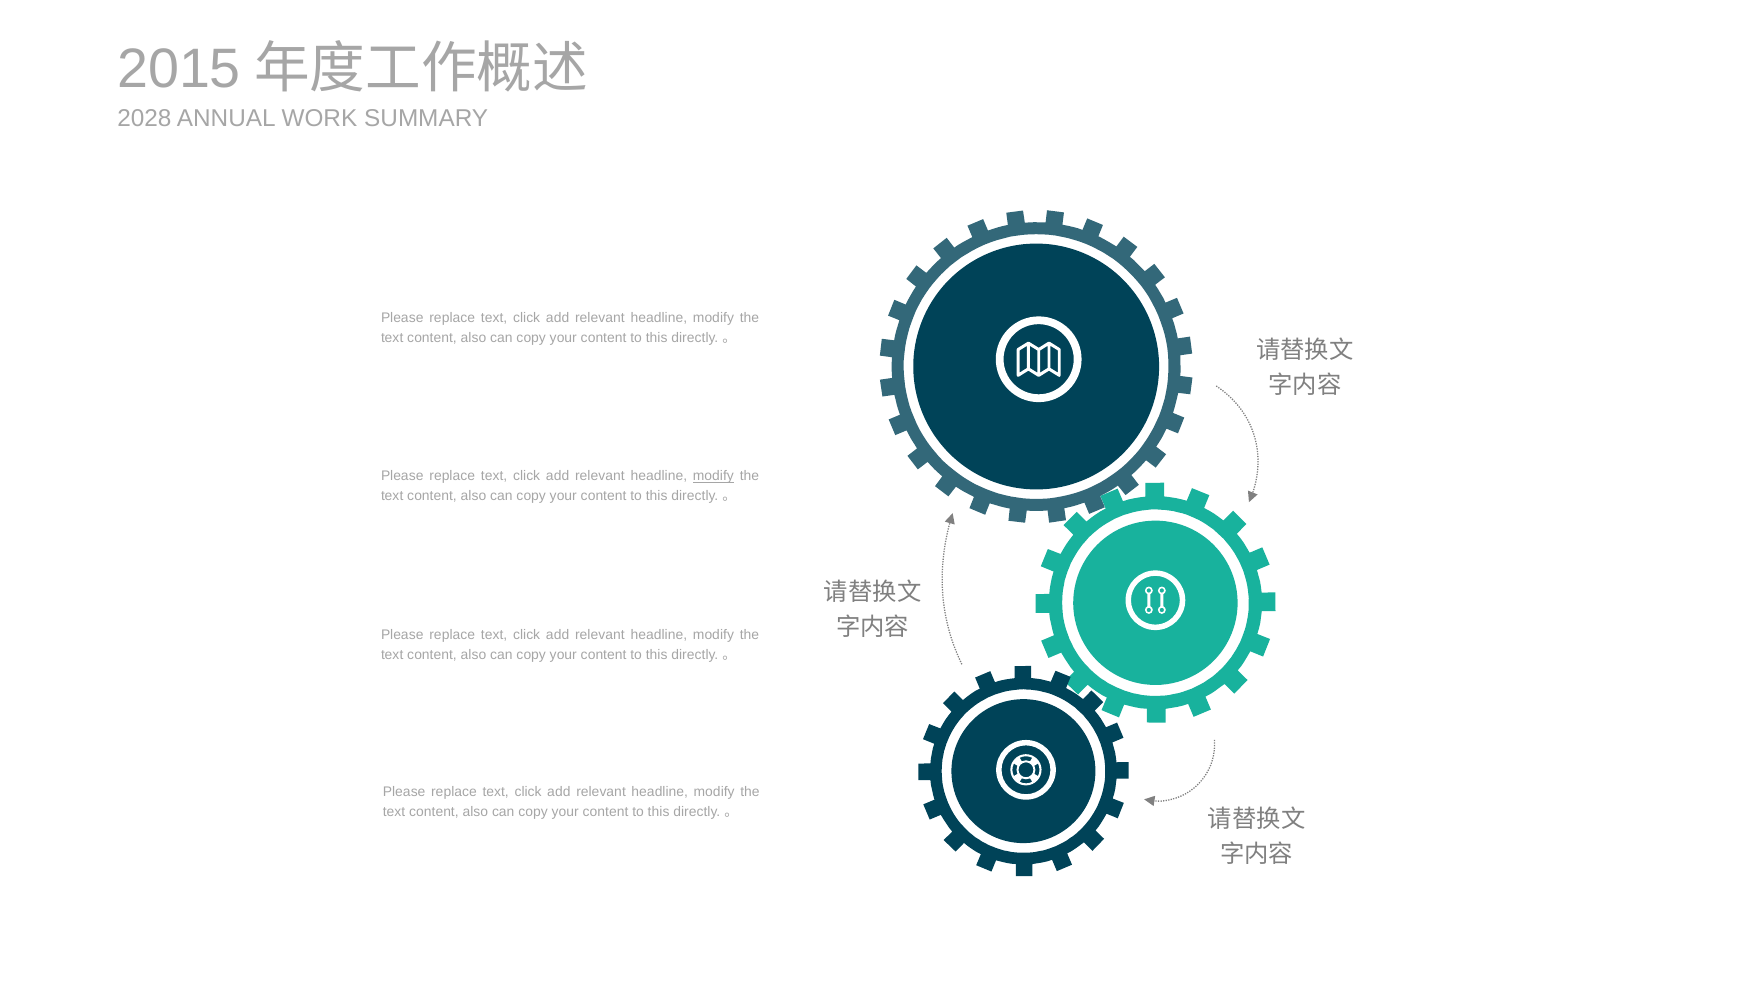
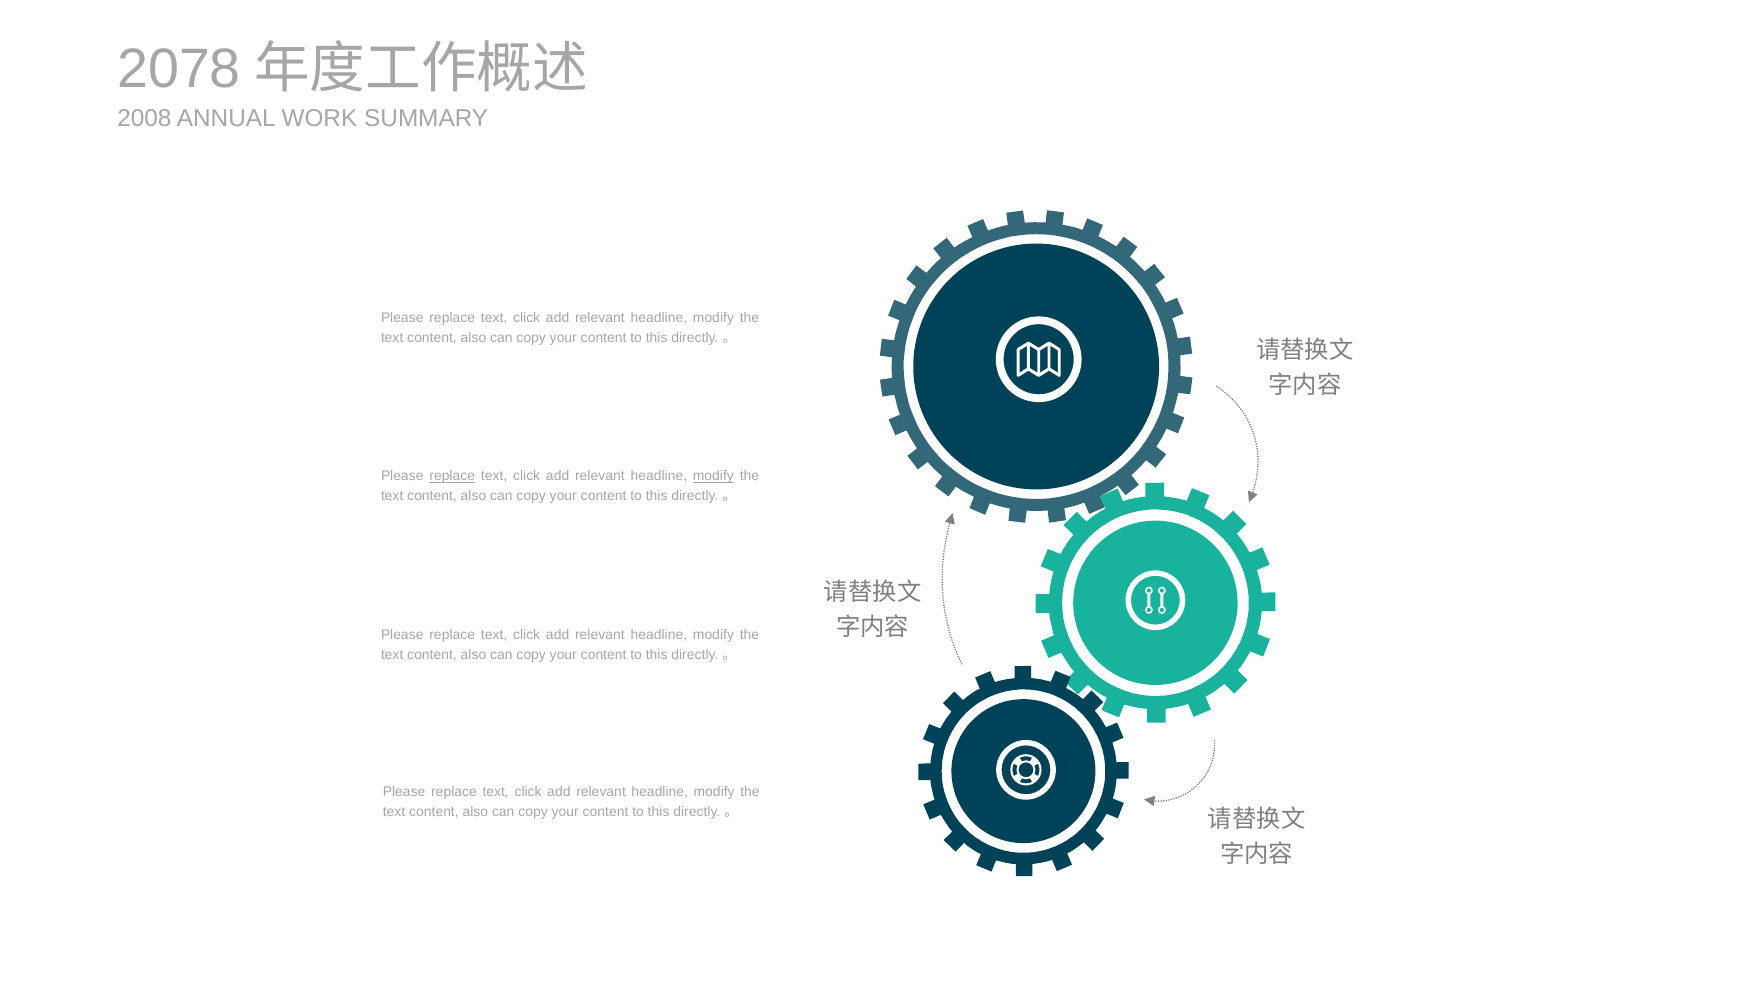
2015: 2015 -> 2078 (179, 69)
2028: 2028 -> 2008 (144, 118)
replace underline: none -> present (452, 476)
